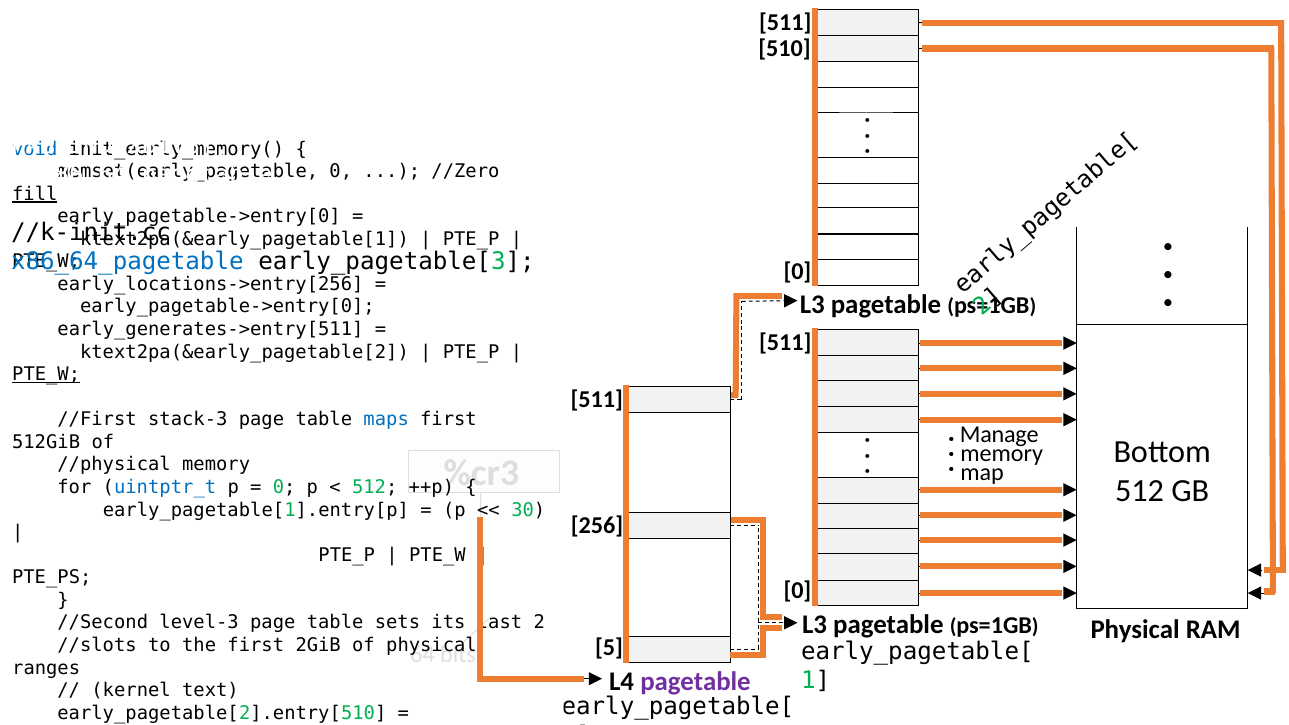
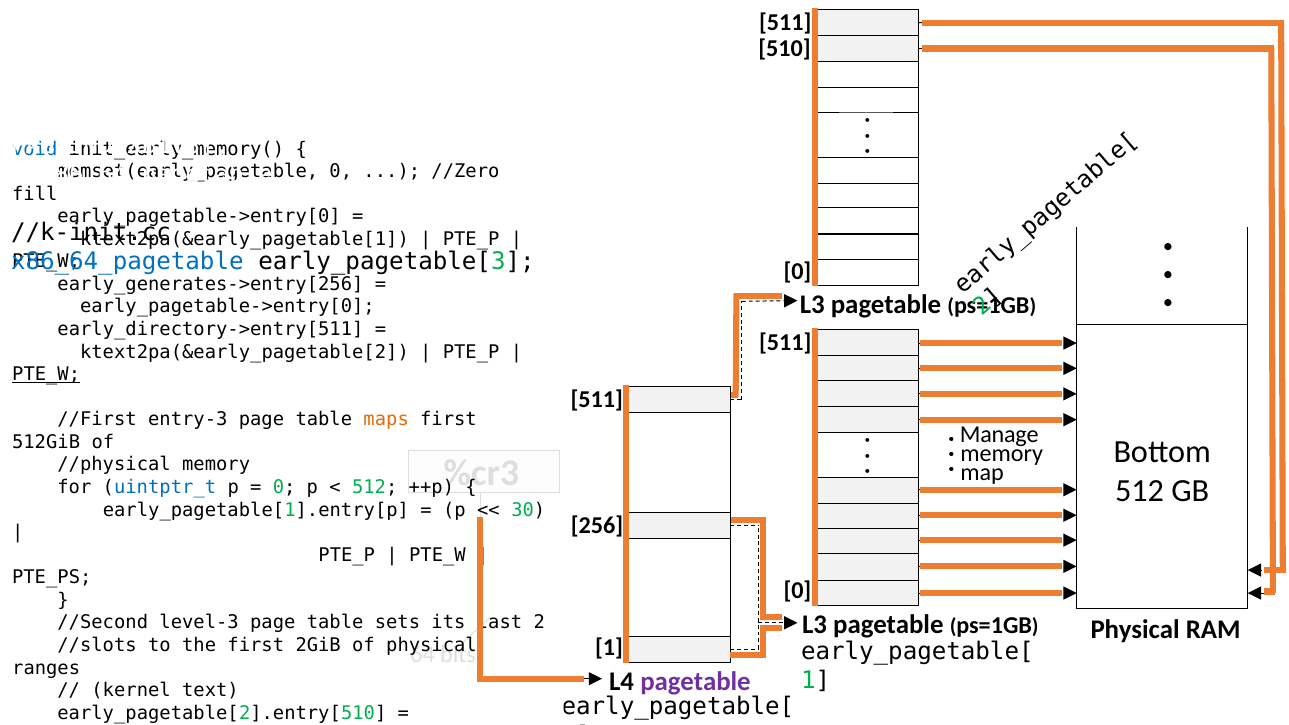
fill underline: present -> none (35, 194)
early_locations->entry[256: early_locations->entry[256 -> early_generates->entry[256 (210, 284)
early_generates->entry[511: early_generates->entry[511 -> early_directory->entry[511 (210, 329)
stack-3: stack-3 -> entry-3 (188, 420)
maps colour: blue -> orange (386, 420)
5: 5 -> 1 (609, 648)
